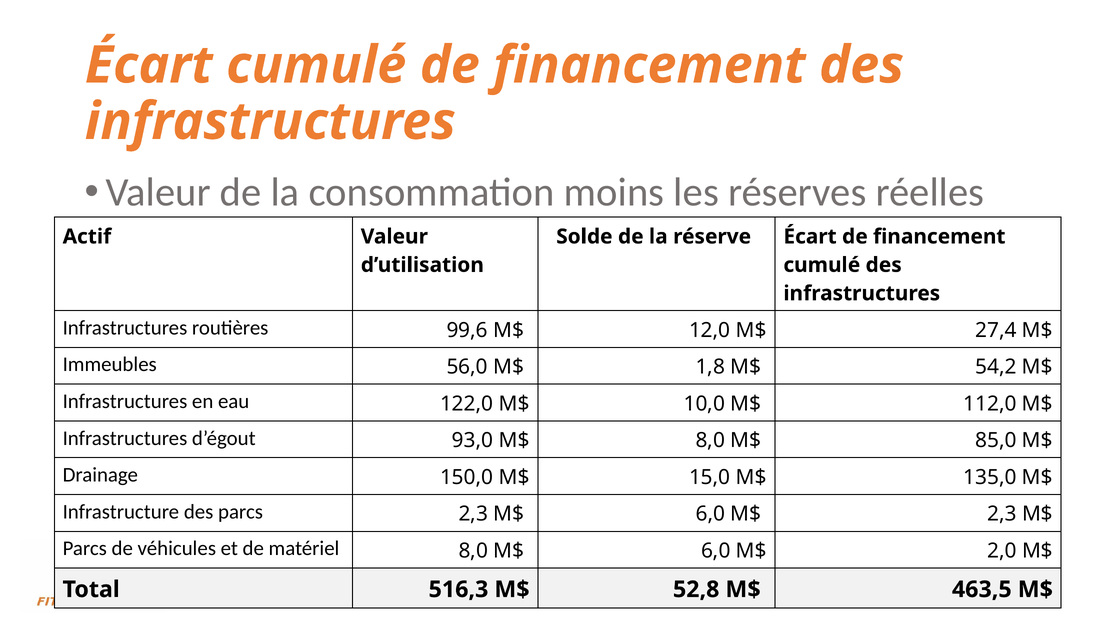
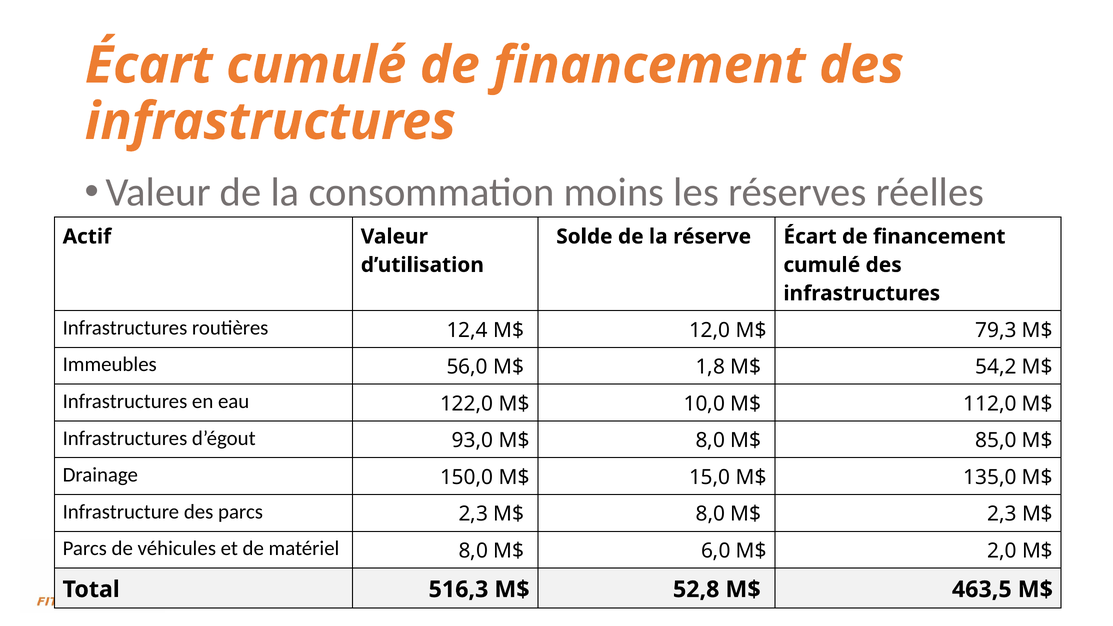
99,6: 99,6 -> 12,4 (467, 330)
27,4: 27,4 -> 79,3 (996, 330)
2,3 M$ 6,0: 6,0 -> 8,0 (710, 514)
